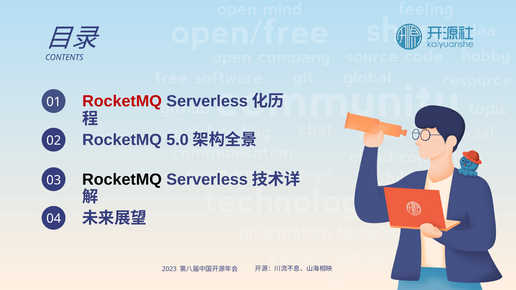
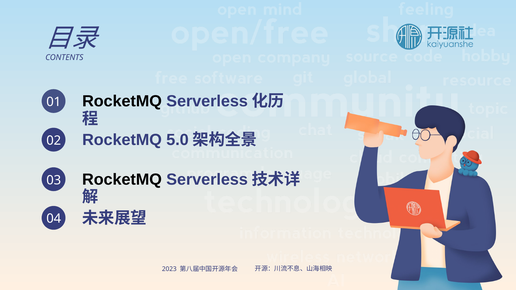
RocketMQ colour: red -> black (122, 101)
